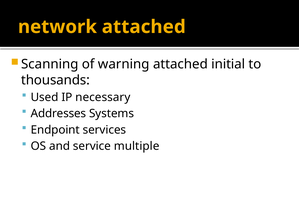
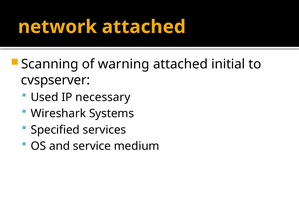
thousands: thousands -> cvspserver (55, 80)
Addresses: Addresses -> Wireshark (58, 114)
Endpoint: Endpoint -> Specified (55, 130)
multiple: multiple -> medium (137, 146)
